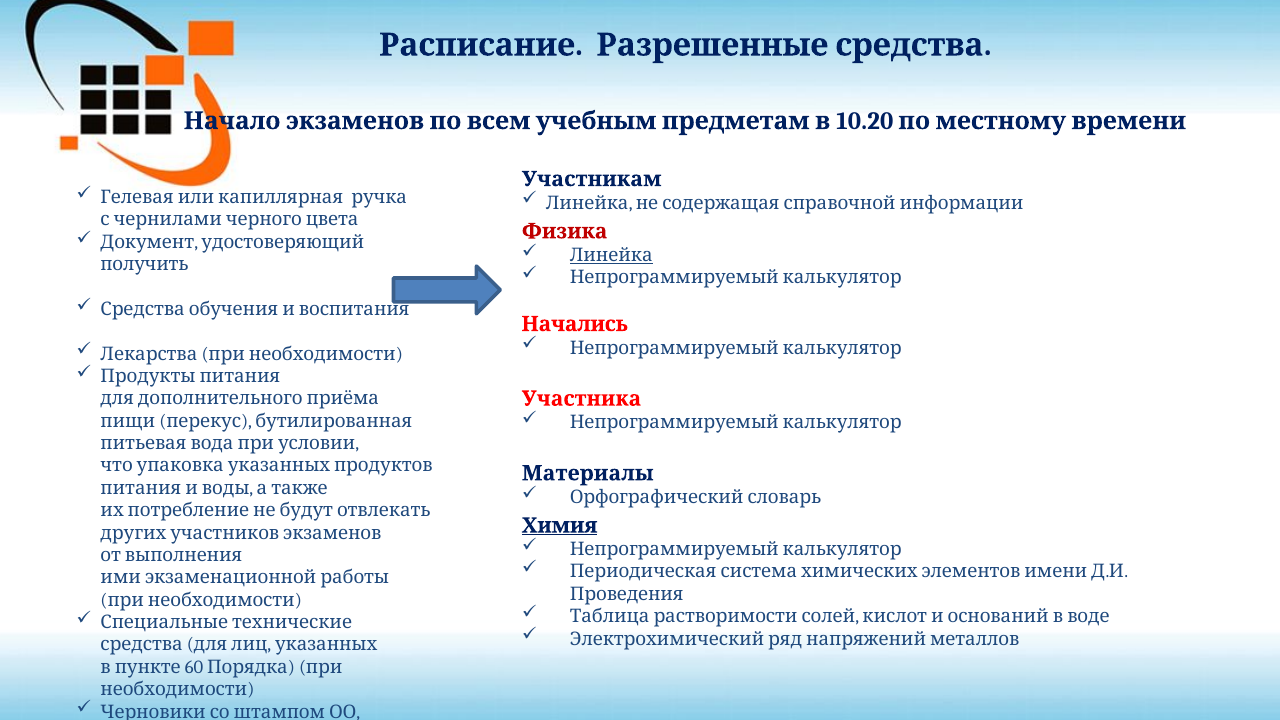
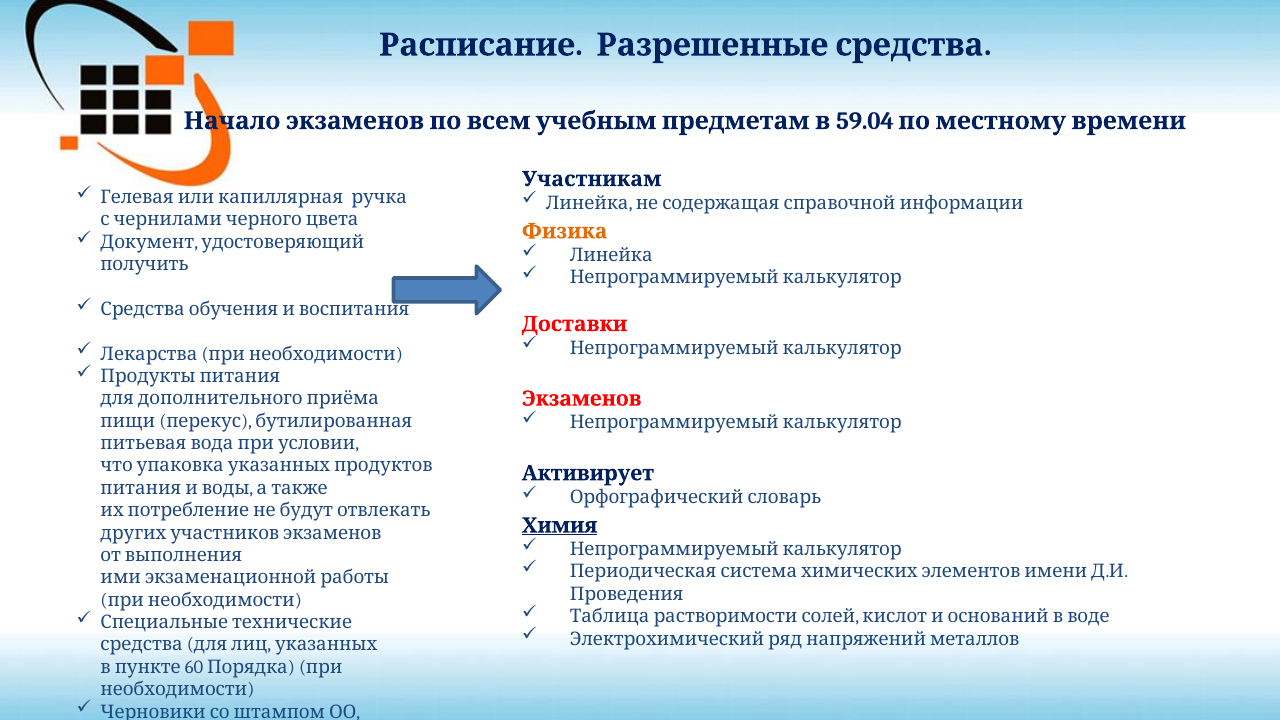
10.20: 10.20 -> 59.04 (865, 121)
Физика colour: red -> orange (565, 231)
Линейка underline: present -> none (611, 255)
Начались: Начались -> Доставки (575, 324)
Участника: Участника -> Экзаменов (582, 399)
Материалы: Материалы -> Активирует (588, 473)
